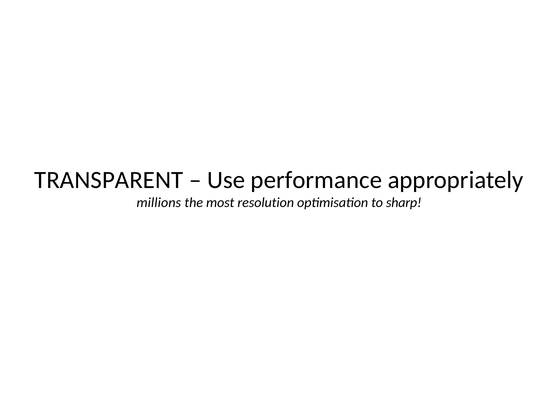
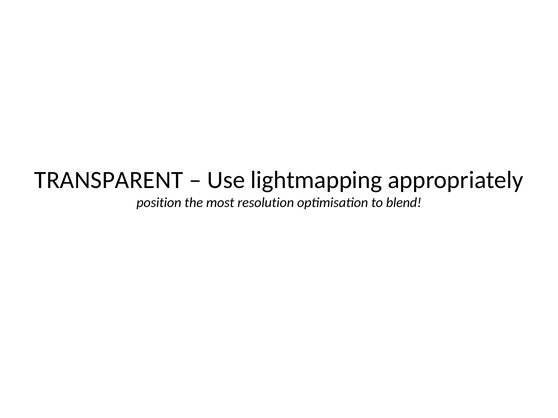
performance: performance -> lightmapping (316, 180)
millions: millions -> position (159, 203)
sharp: sharp -> blend (404, 203)
